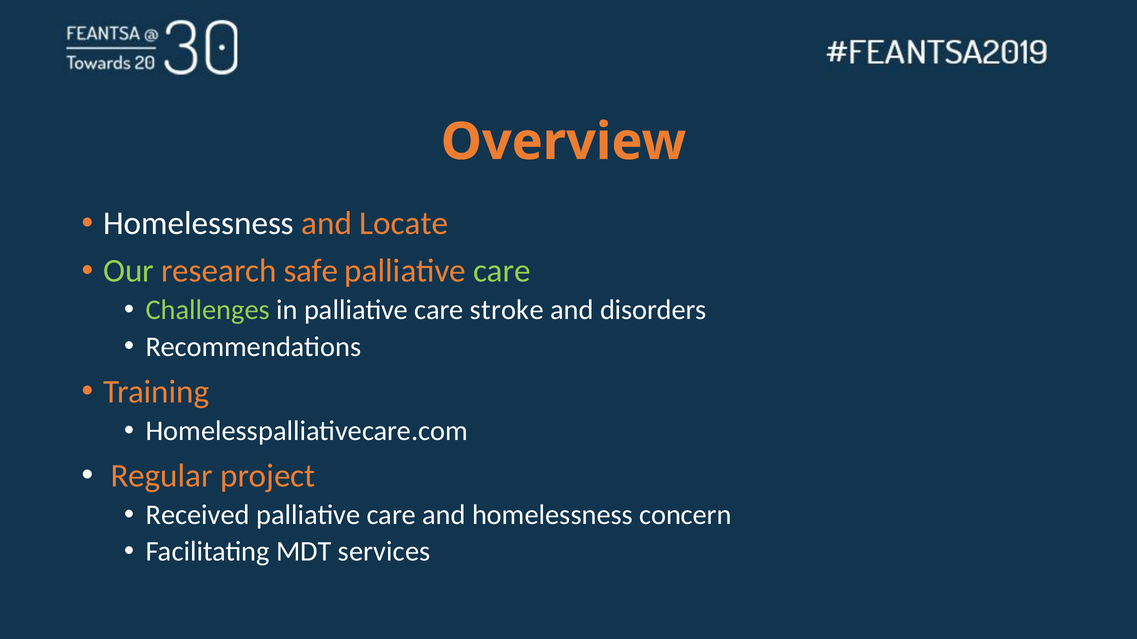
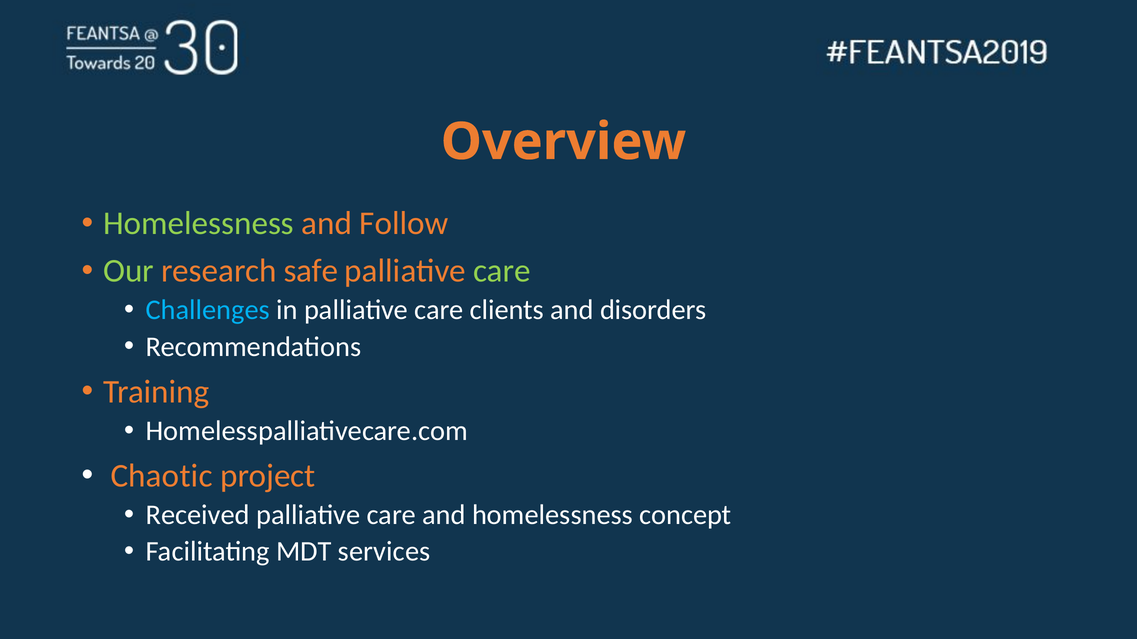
Homelessness colour: white -> light green (199, 224)
Locate: Locate -> Follow (404, 224)
Challenges colour: light green -> light blue (208, 310)
stroke: stroke -> clients (507, 310)
Regular: Regular -> Chaotic (162, 476)
concern: concern -> concept (685, 515)
